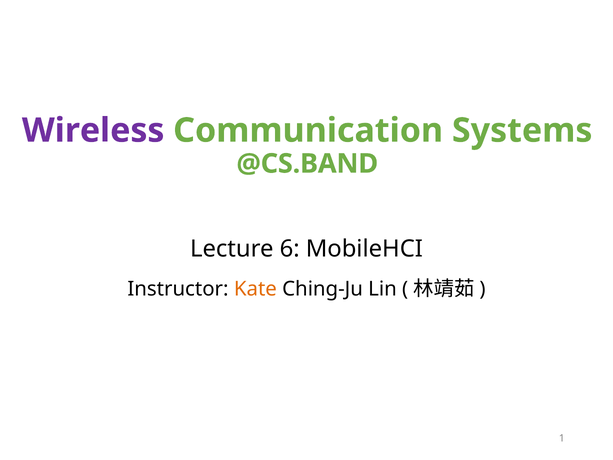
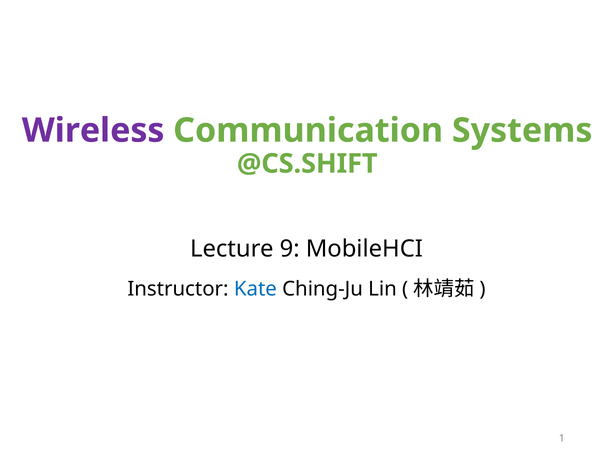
@CS.BAND: @CS.BAND -> @CS.SHIFT (307, 164)
6: 6 -> 9 (290, 249)
Kate colour: orange -> blue (255, 289)
